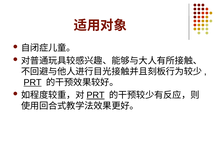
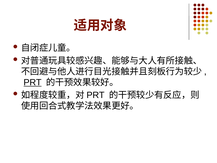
PRT underline: present -> none (96, 95)
